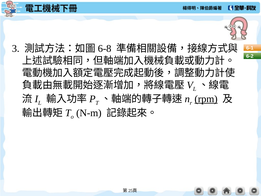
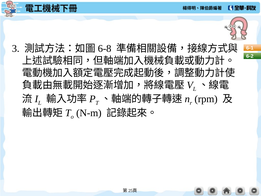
rpm underline: present -> none (206, 99)
